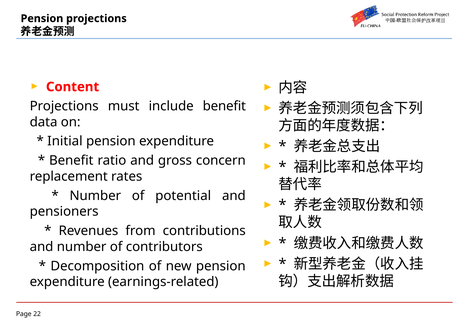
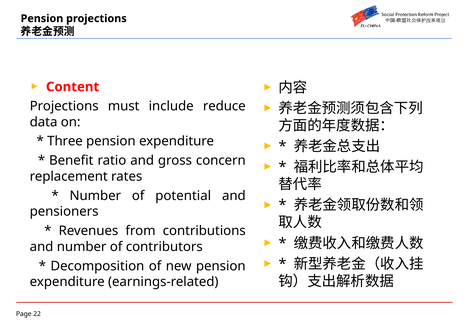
include benefit: benefit -> reduce (224, 106)
Initial: Initial -> Three (65, 141)
